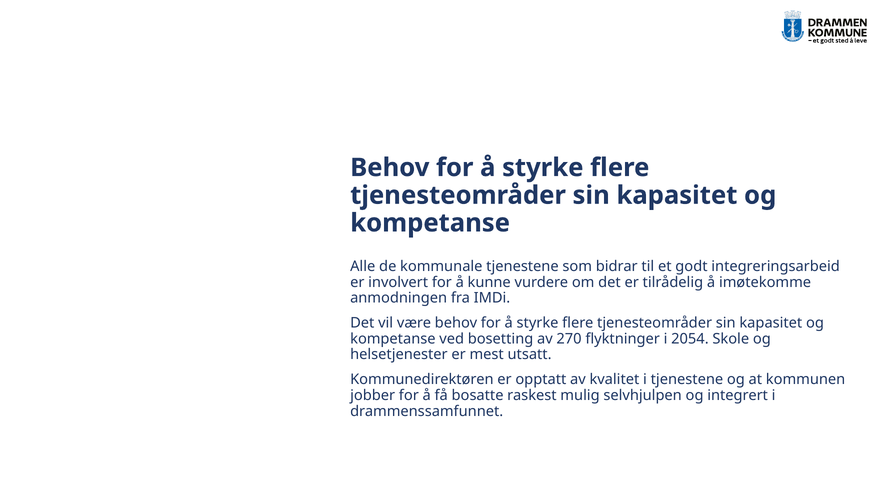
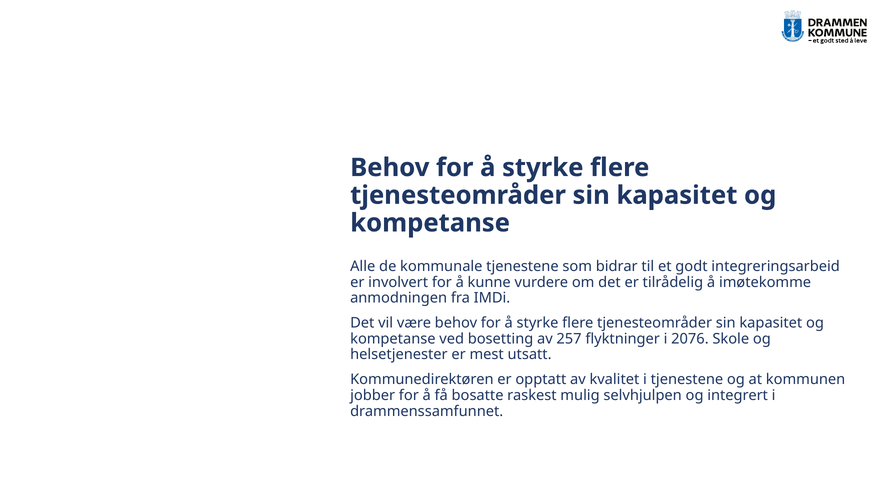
270: 270 -> 257 (569, 339)
2054: 2054 -> 2076 (690, 339)
